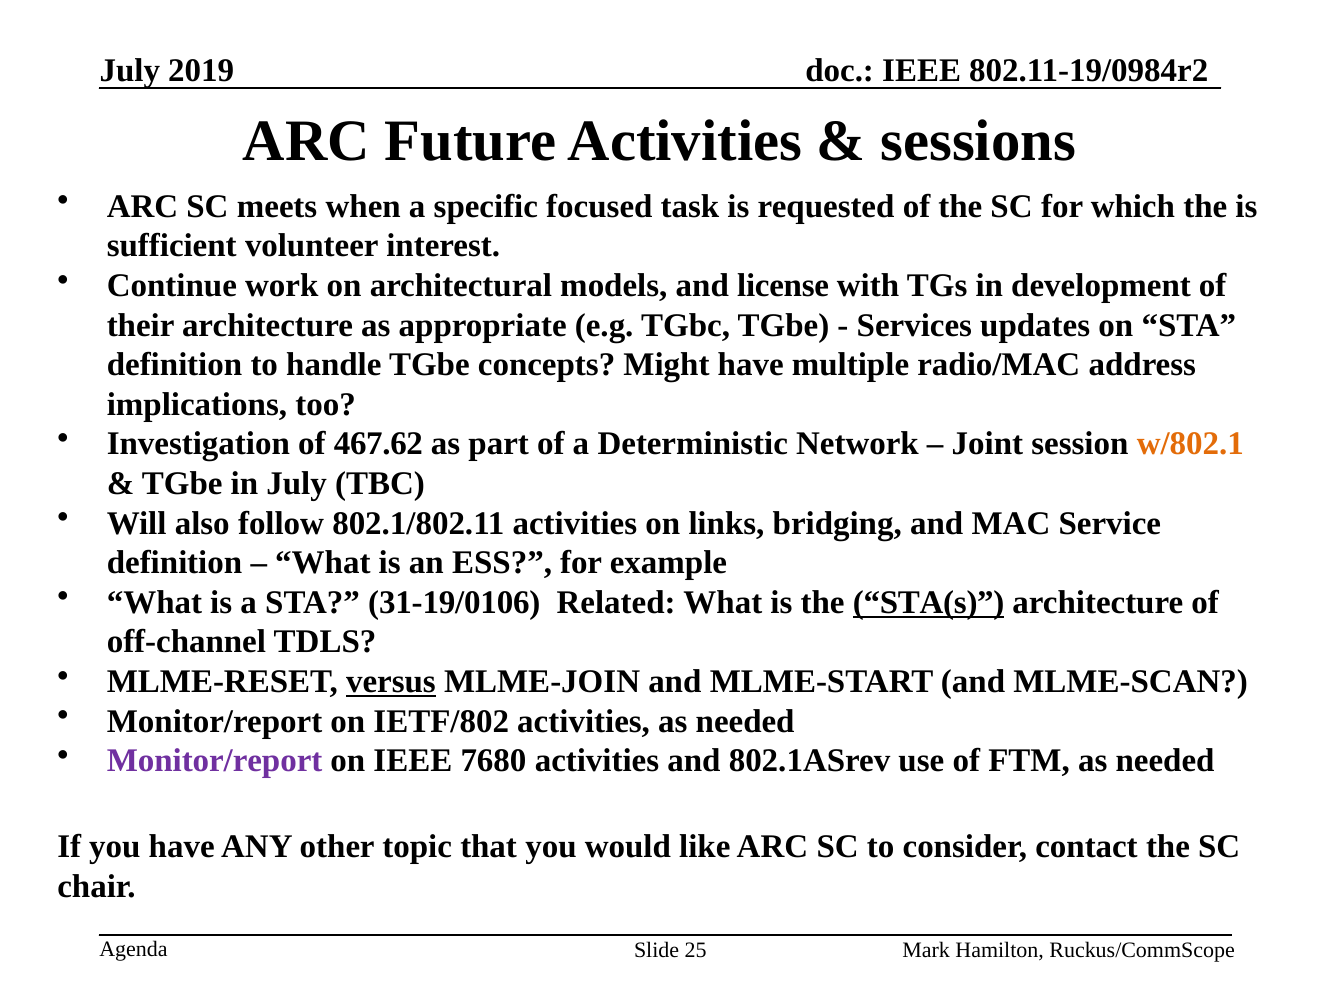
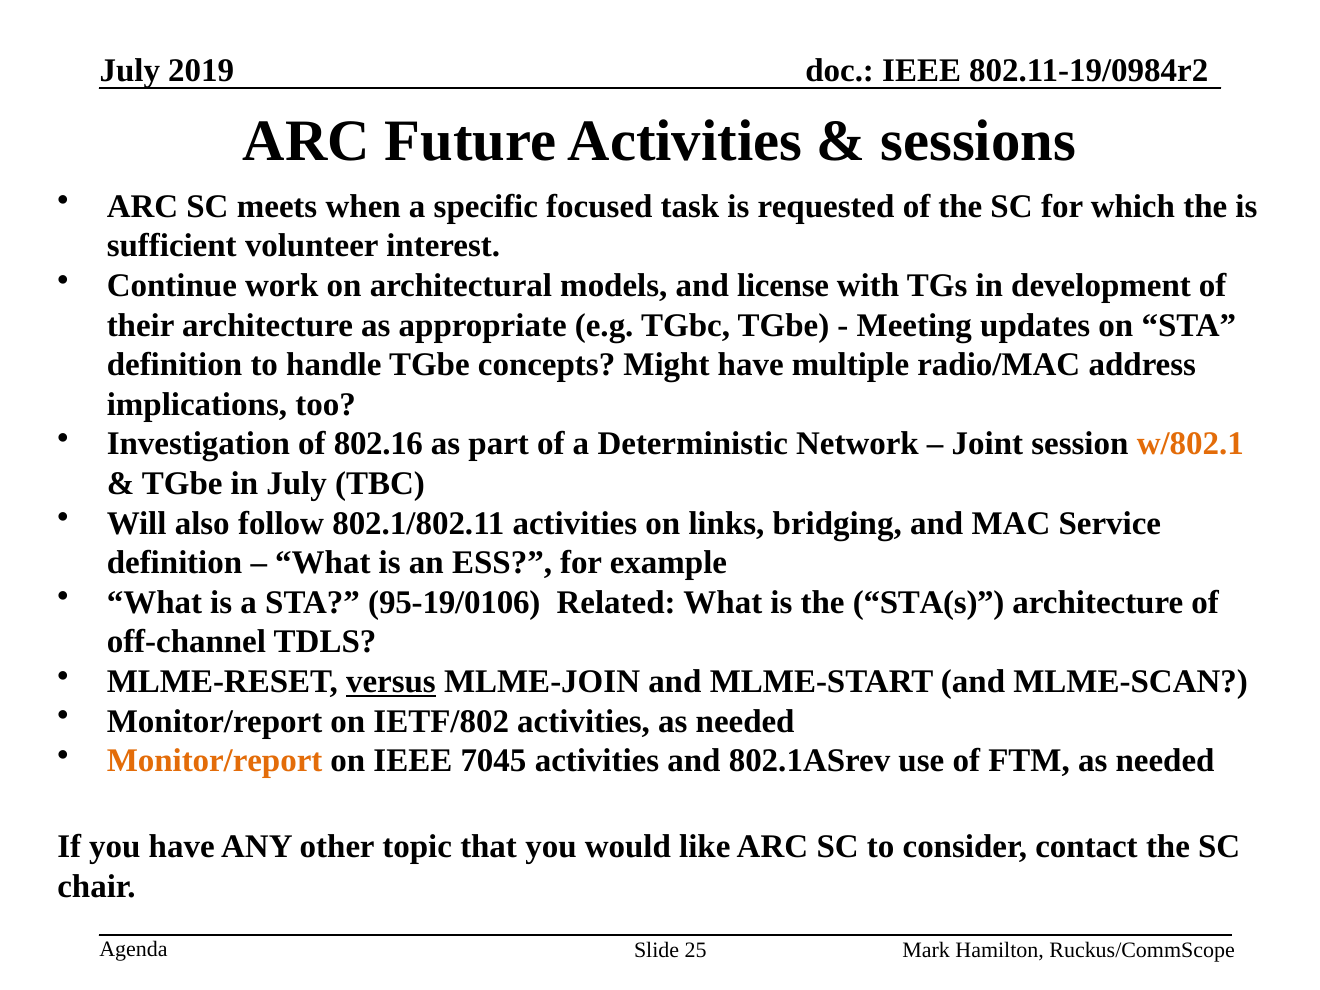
Services: Services -> Meeting (914, 325)
467.62: 467.62 -> 802.16 (378, 444)
31-19/0106: 31-19/0106 -> 95-19/0106 (454, 602)
STA(s underline: present -> none (929, 602)
Monitor/report colour: purple -> orange (215, 761)
7680: 7680 -> 7045 (493, 761)
